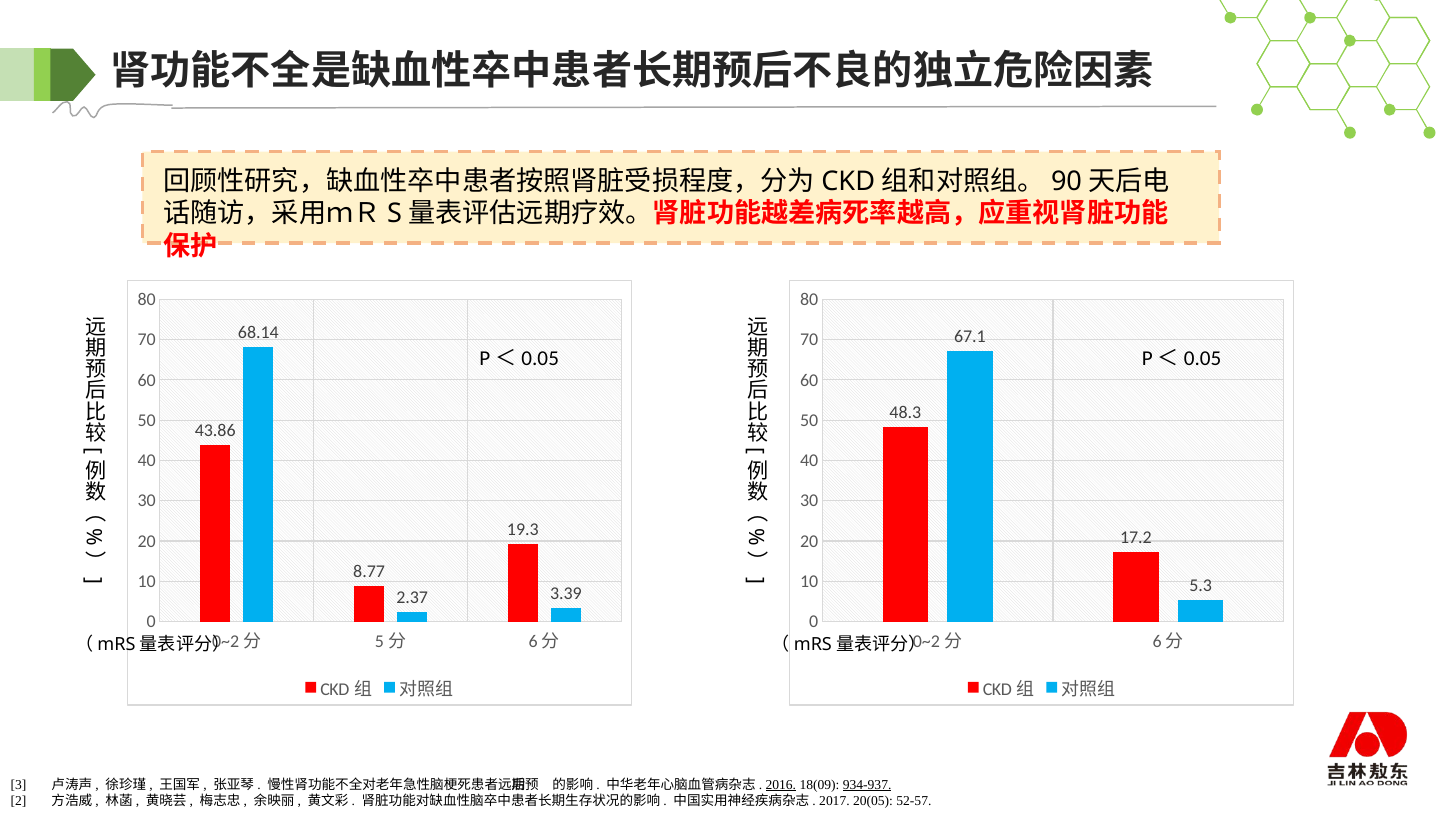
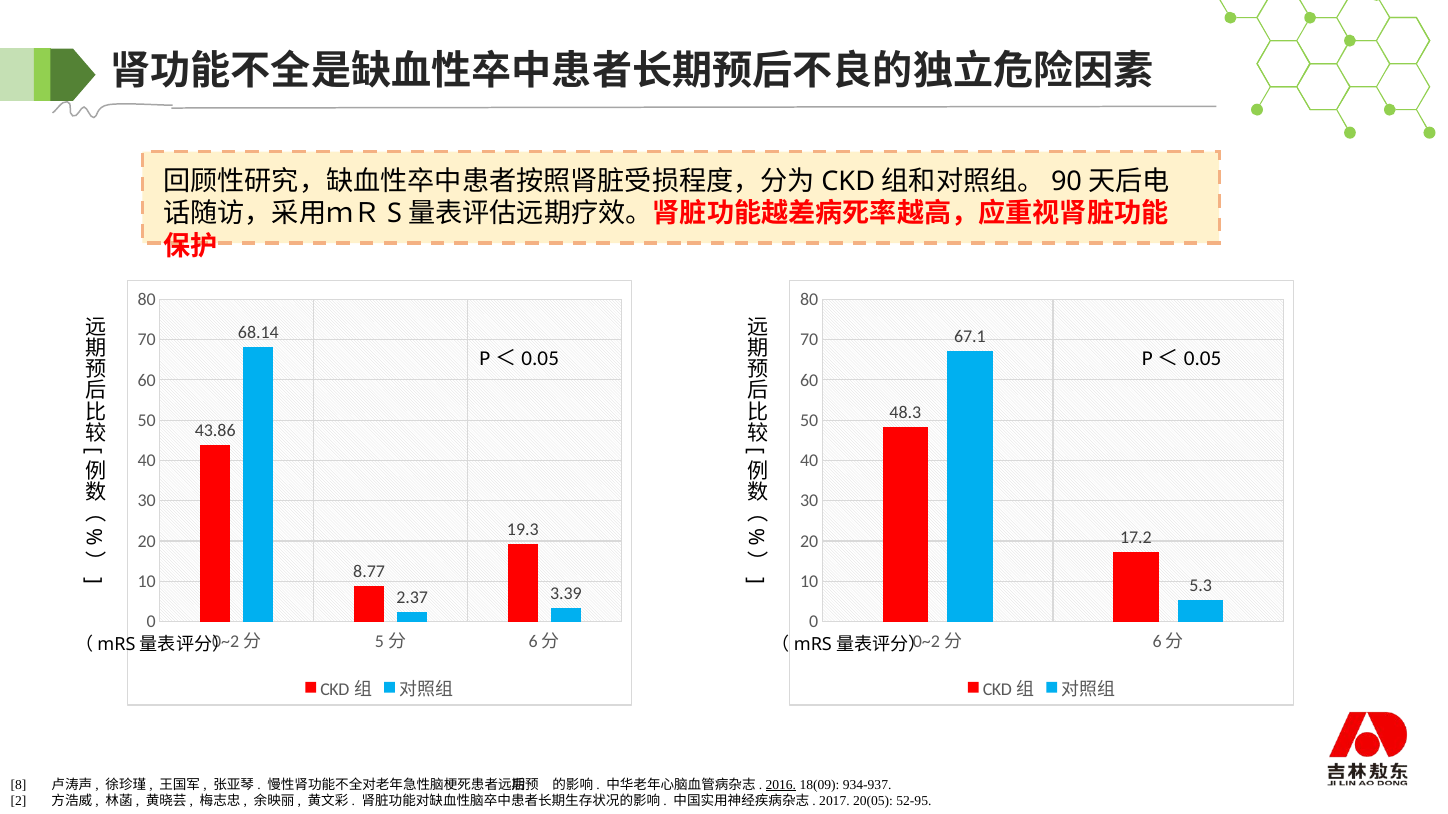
3: 3 -> 8 (19, 785)
934-937 underline: present -> none (867, 785)
52-57: 52-57 -> 52-95 (914, 801)
